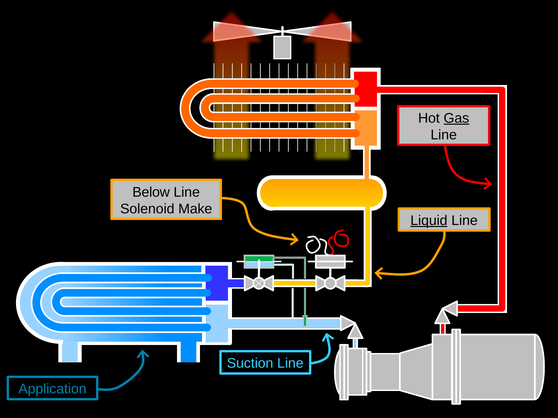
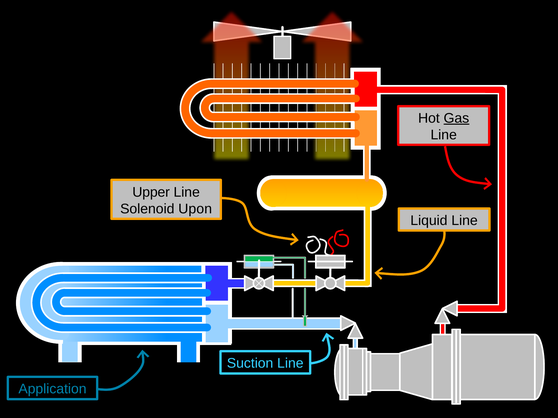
Below: Below -> Upper (151, 192)
Make: Make -> Upon (195, 209)
Liquid underline: present -> none (429, 221)
